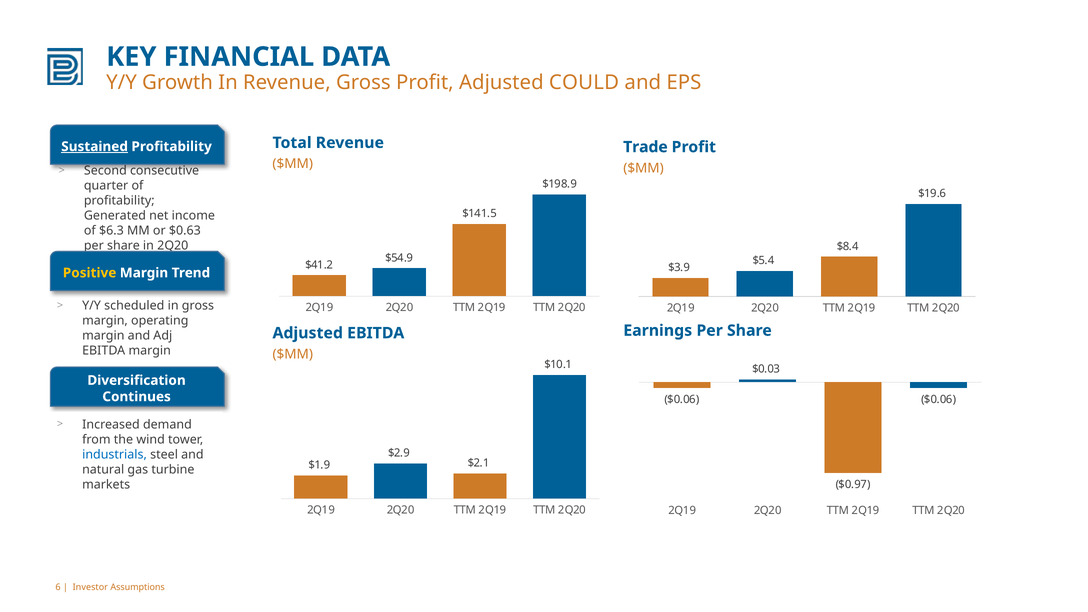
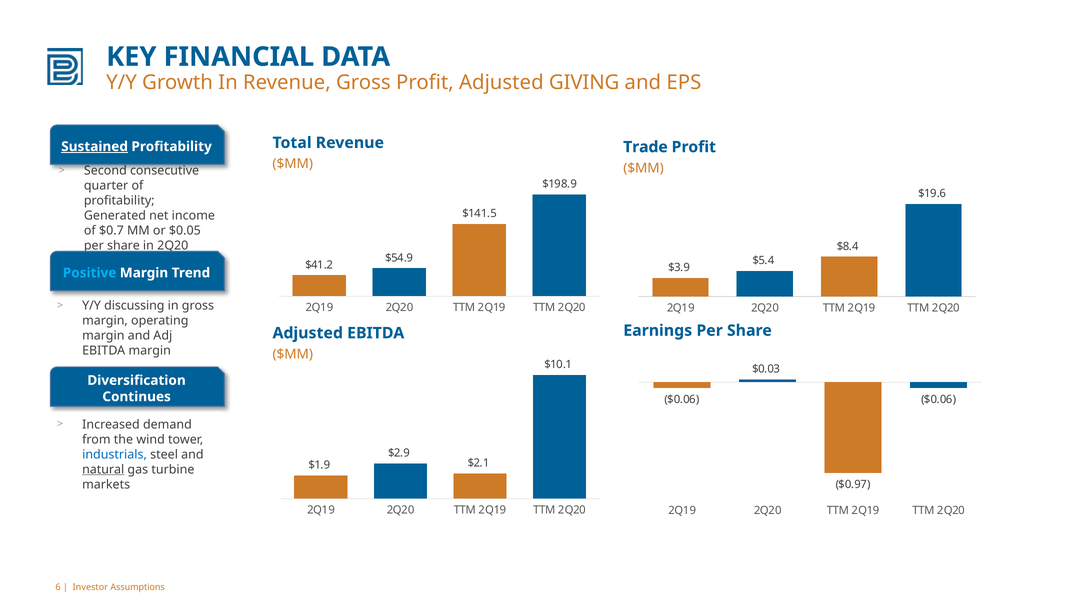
COULD: COULD -> GIVING (584, 83)
$6.3: $6.3 -> $0.7 (111, 231)
$0.63: $0.63 -> $0.05 (185, 231)
Positive colour: yellow -> light blue (90, 273)
scheduled: scheduled -> discussing (134, 306)
natural underline: none -> present (103, 469)
